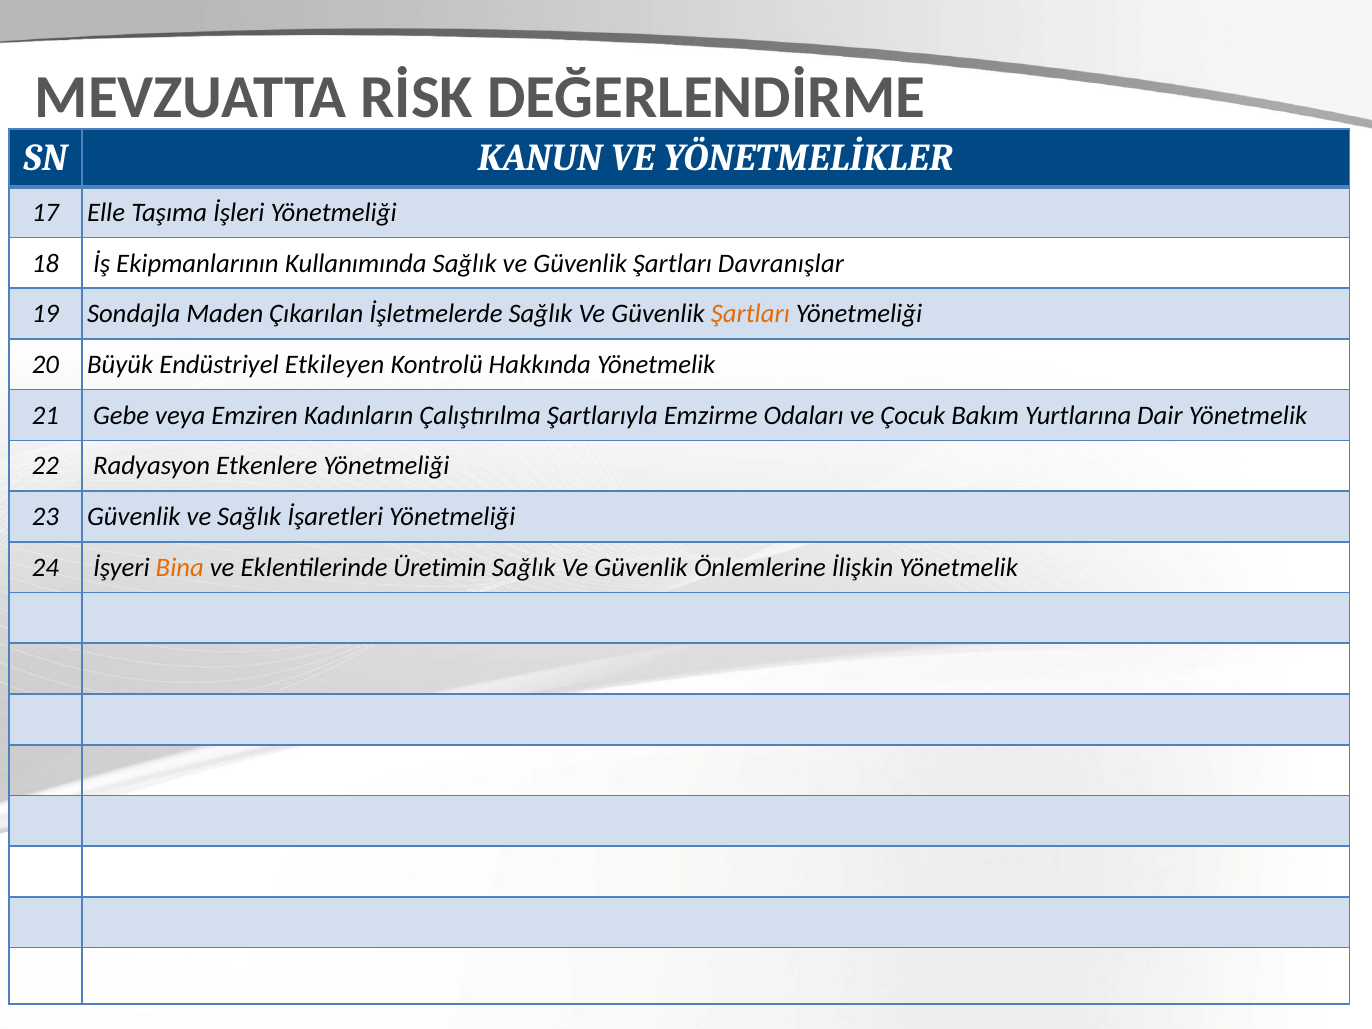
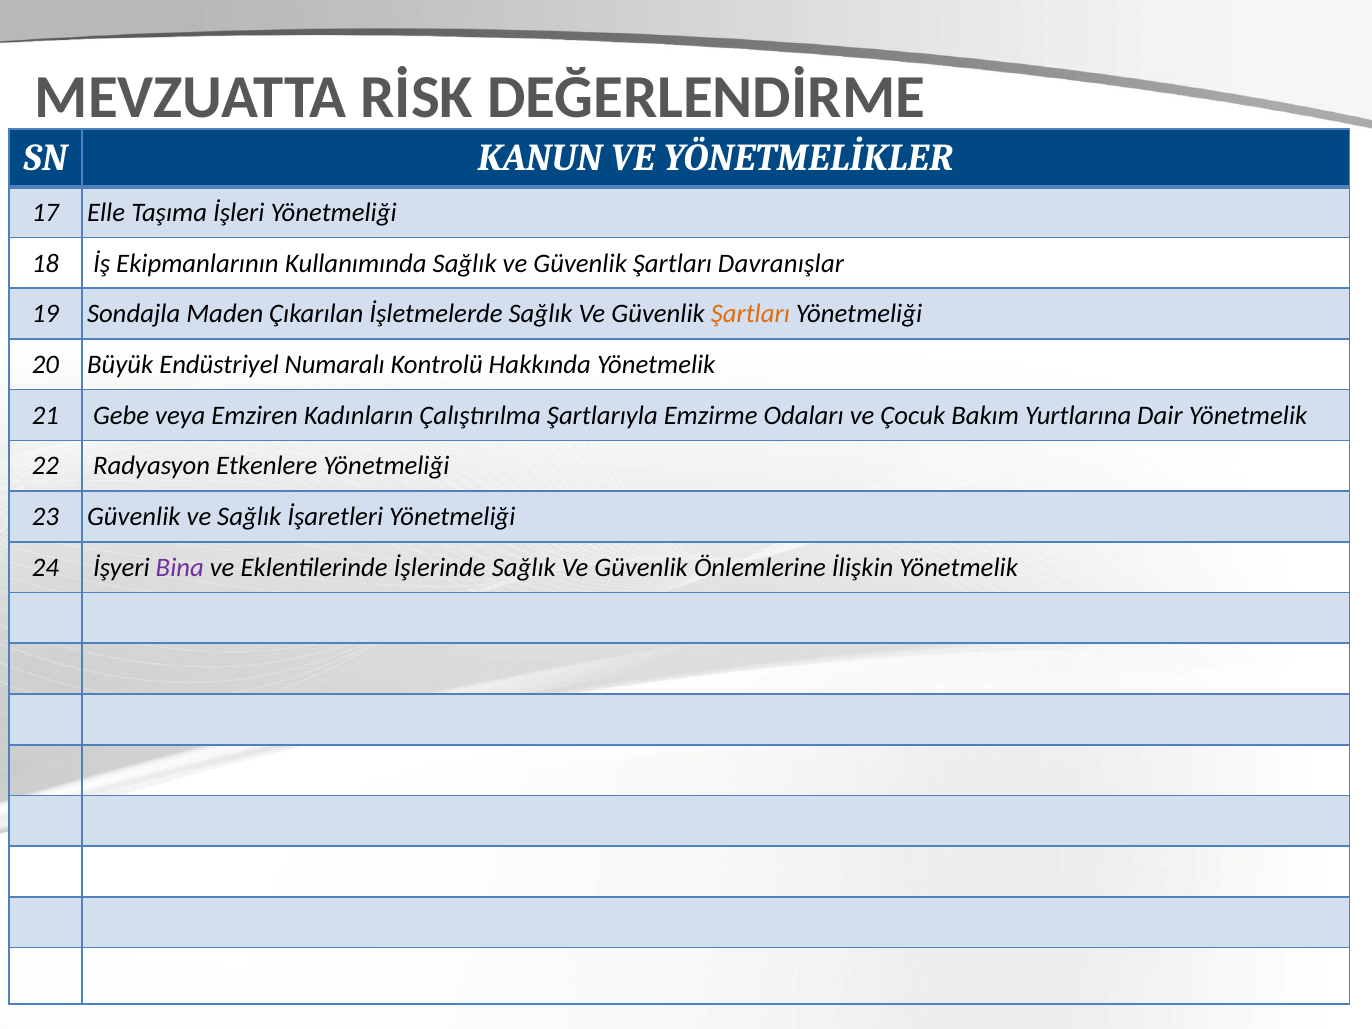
Etkileyen: Etkileyen -> Numaralı (335, 365)
Bina colour: orange -> purple (180, 568)
Üretimin: Üretimin -> İşlerinde (440, 568)
